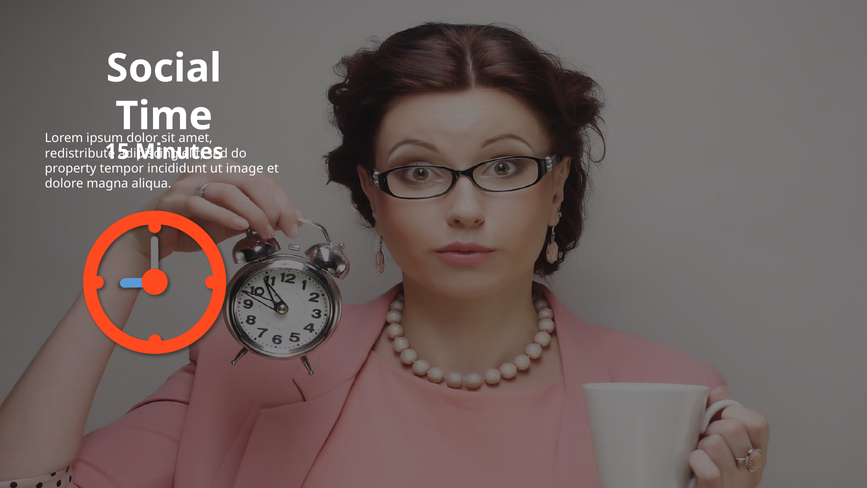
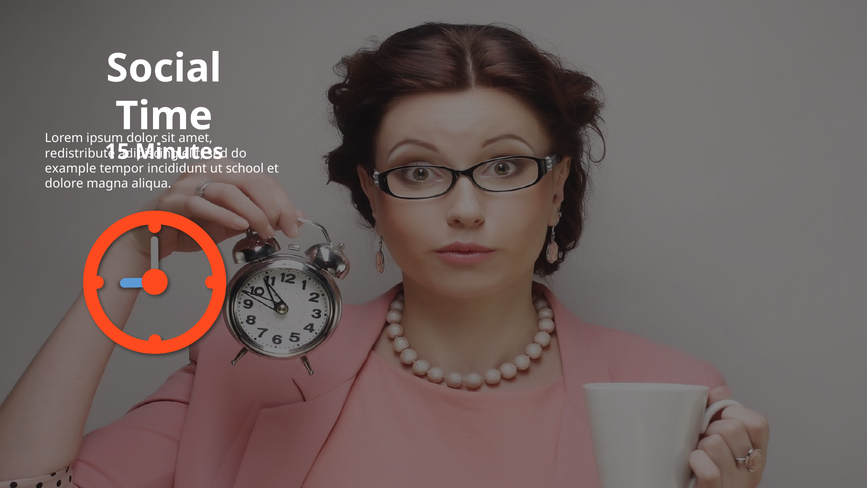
property: property -> example (71, 168)
image: image -> school (245, 168)
